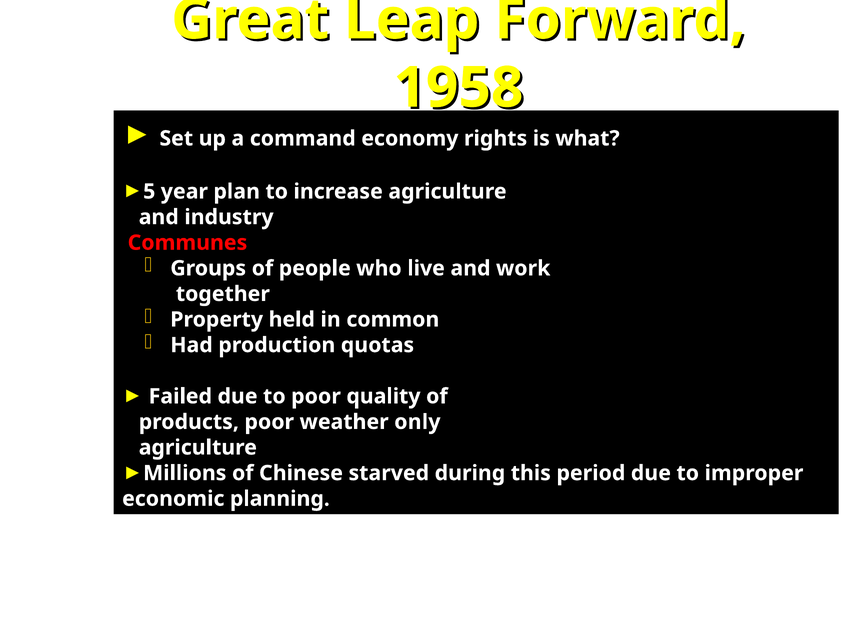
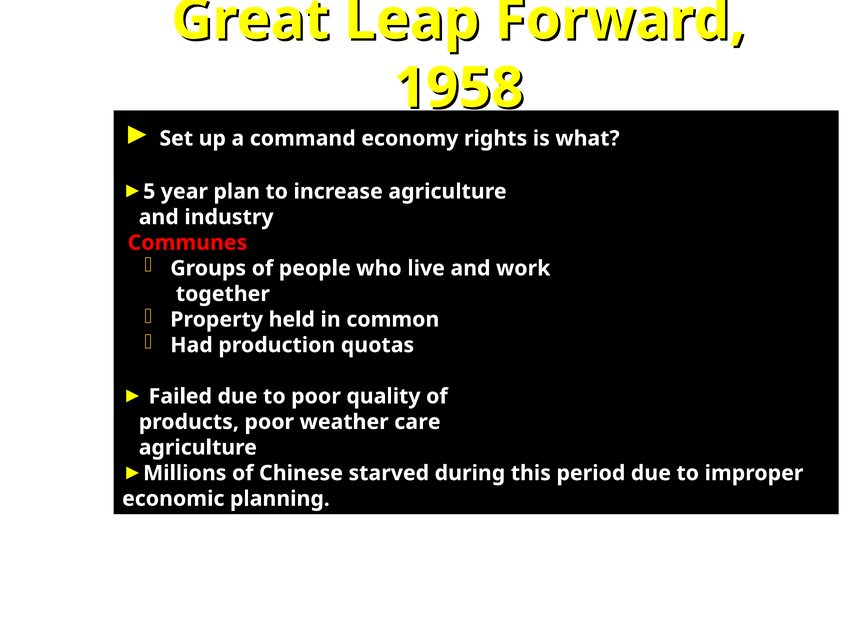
only: only -> care (417, 422)
